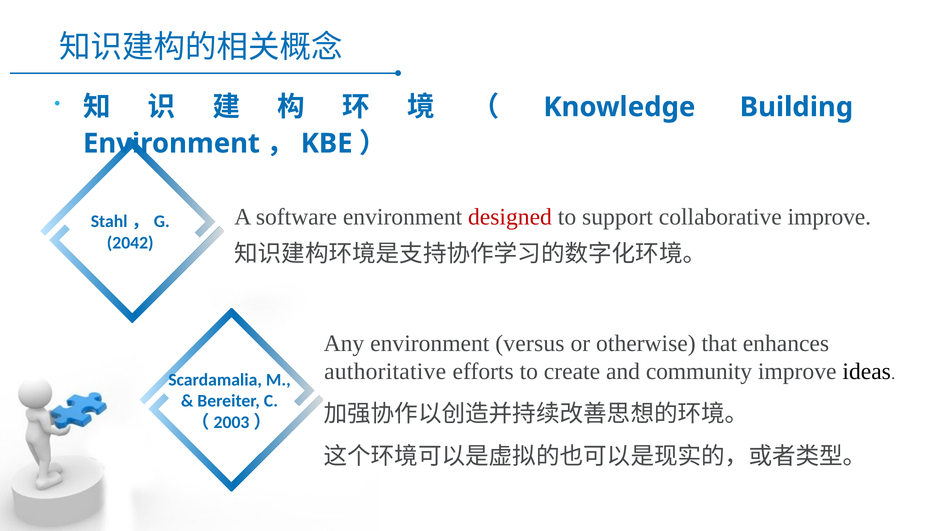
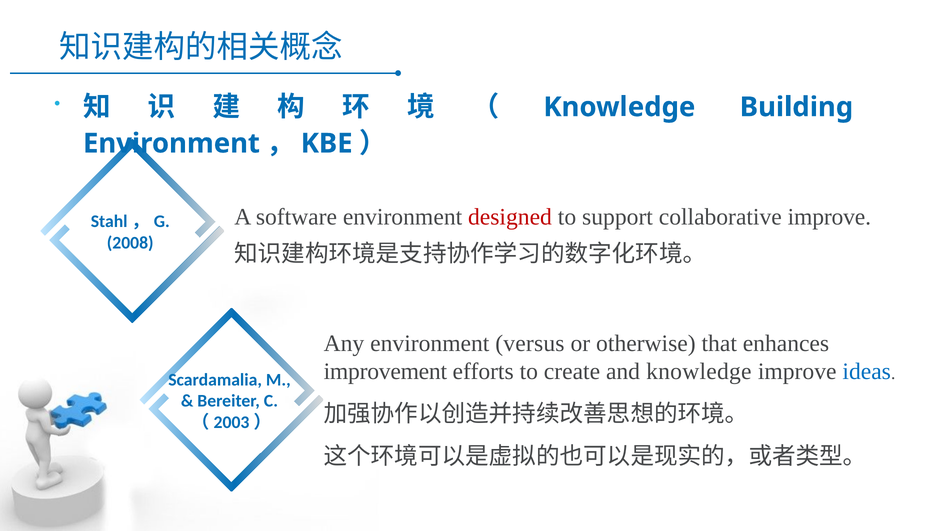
2042: 2042 -> 2008 (130, 243)
authoritative: authoritative -> improvement (385, 372)
and community: community -> knowledge (699, 372)
ideas colour: black -> blue (867, 372)
